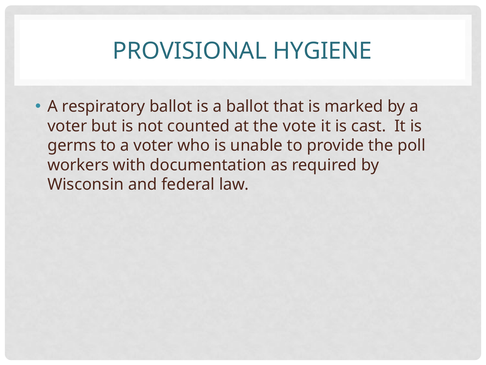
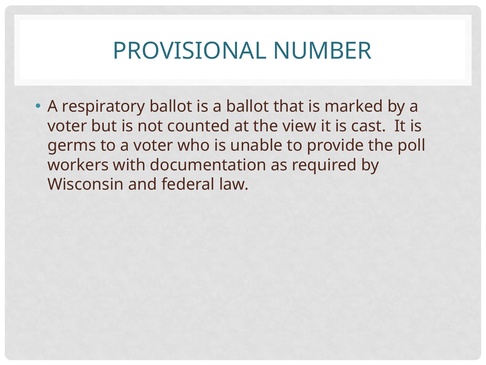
HYGIENE: HYGIENE -> NUMBER (322, 51)
vote: vote -> view (300, 126)
